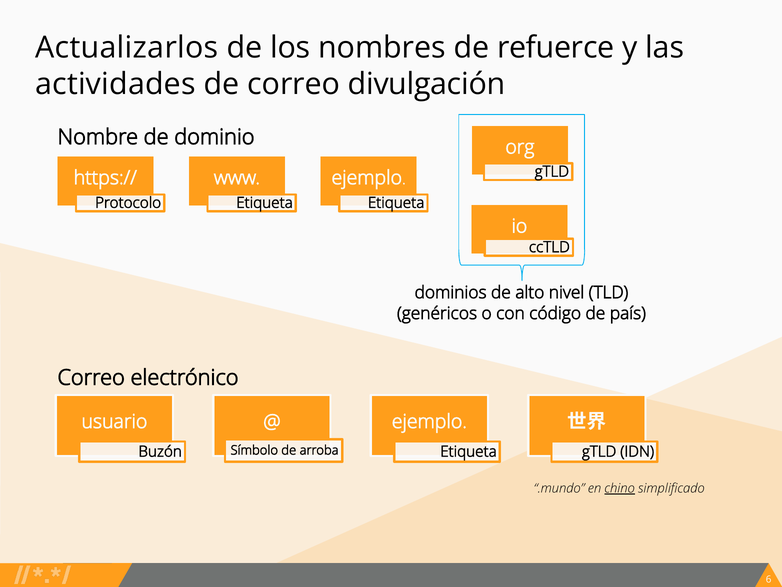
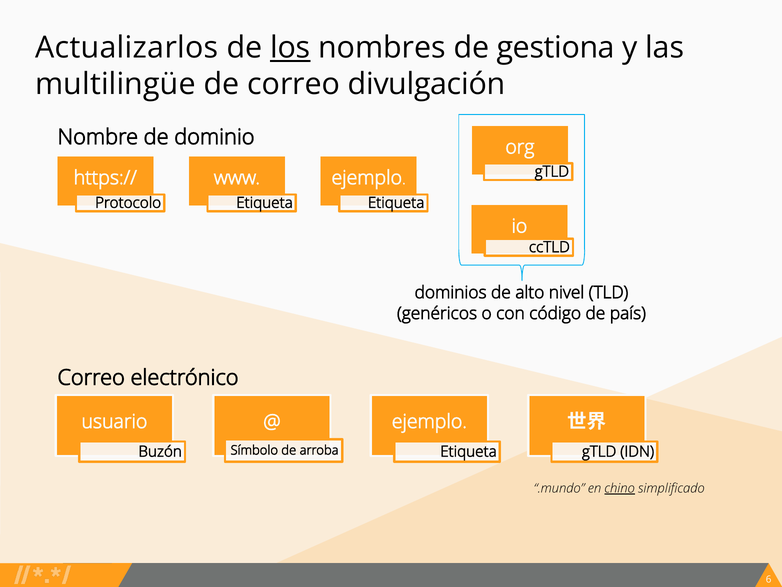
los underline: none -> present (290, 48)
refuerce: refuerce -> gestiona (556, 48)
actividades: actividades -> multilingüe (115, 84)
